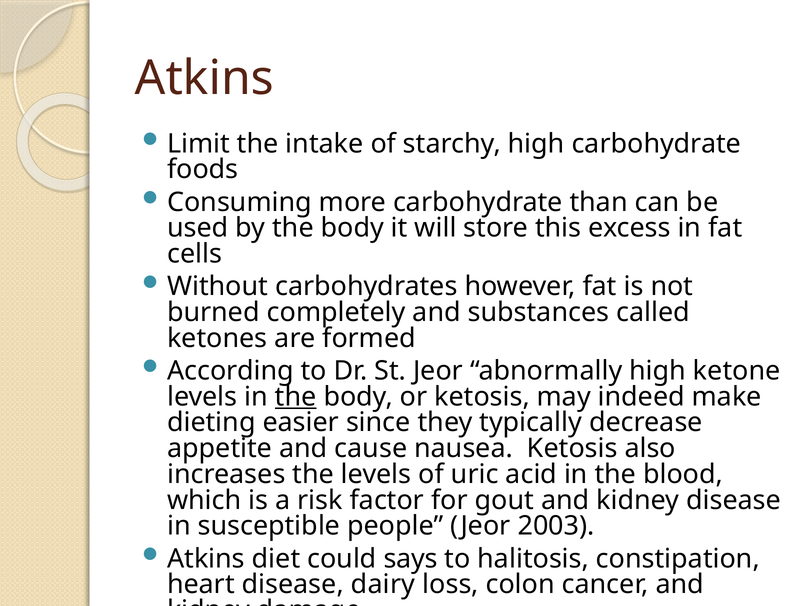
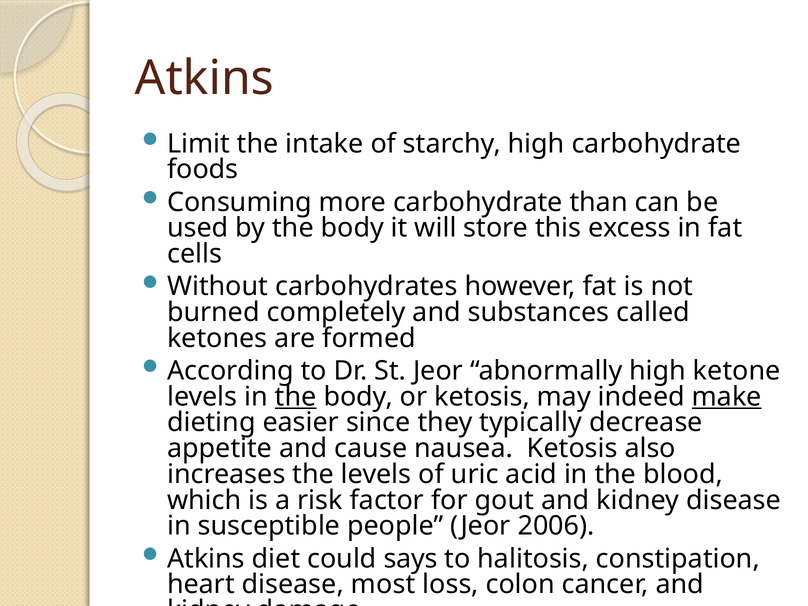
make underline: none -> present (727, 397)
2003: 2003 -> 2006 (556, 526)
dairy: dairy -> most (383, 584)
